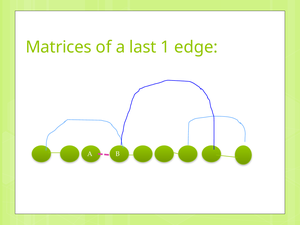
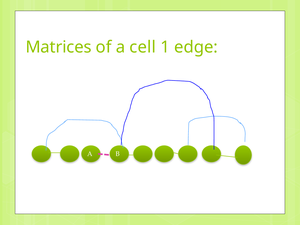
last: last -> cell (143, 47)
